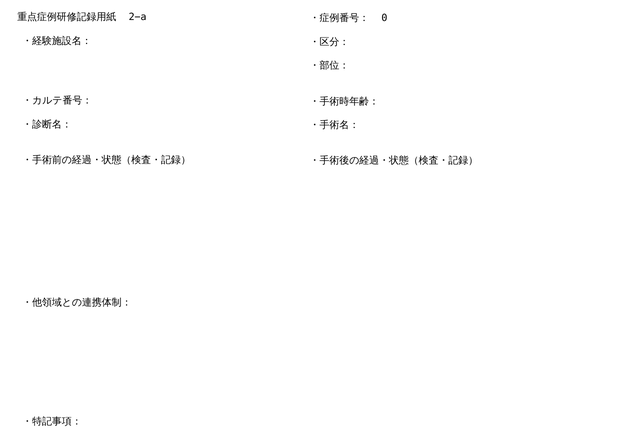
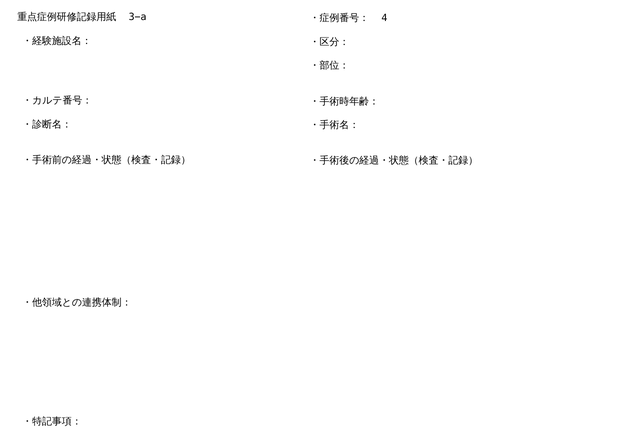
2−a: 2−a -> 3−a (138, 17)
0: 0 -> 4 (384, 18)
